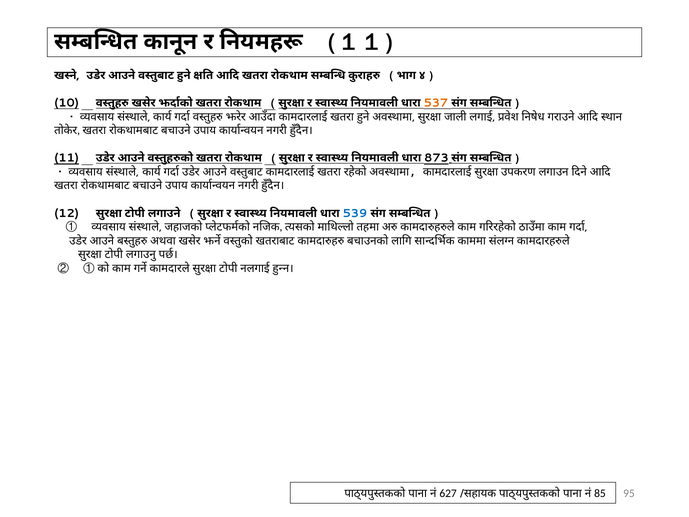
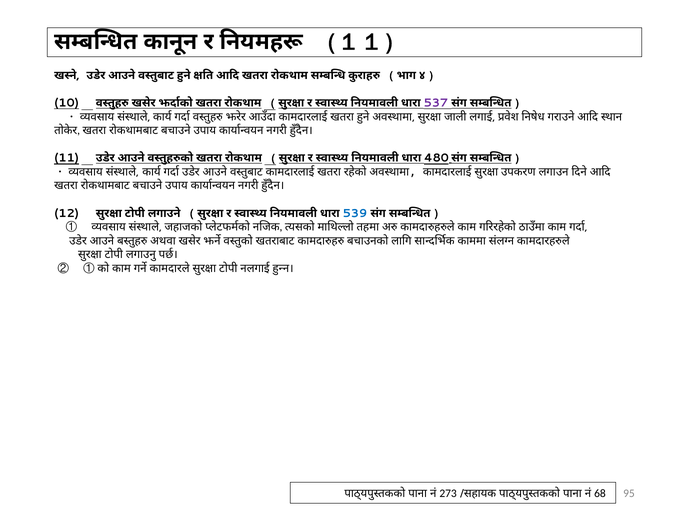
537 colour: orange -> purple (436, 103)
873: 873 -> 480 (437, 158)
627: 627 -> 273 (448, 493)
85: 85 -> 68 (600, 493)
